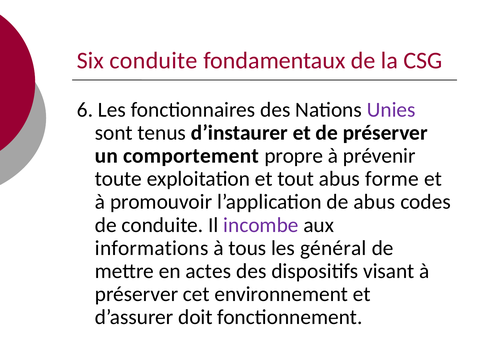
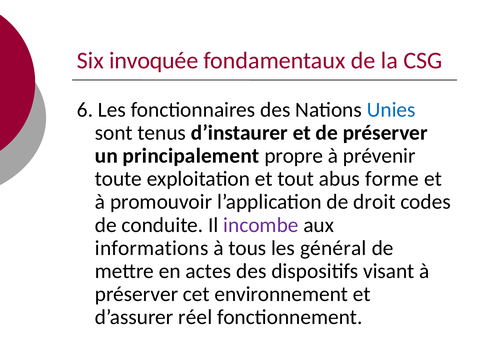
Six conduite: conduite -> invoquée (154, 61)
Unies colour: purple -> blue (391, 110)
comportement: comportement -> principalement (191, 156)
de abus: abus -> droit (374, 202)
doit: doit -> réel (195, 318)
